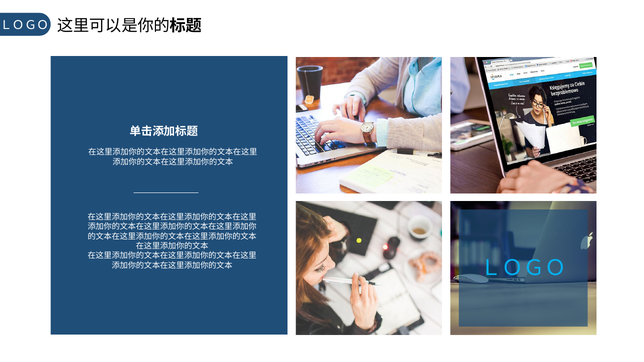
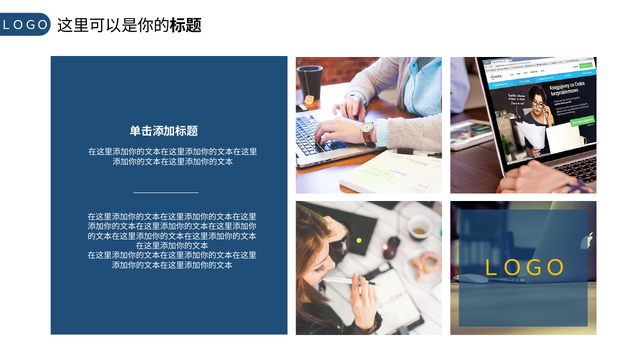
ＬＯＧＯ colour: light blue -> yellow (523, 269)
